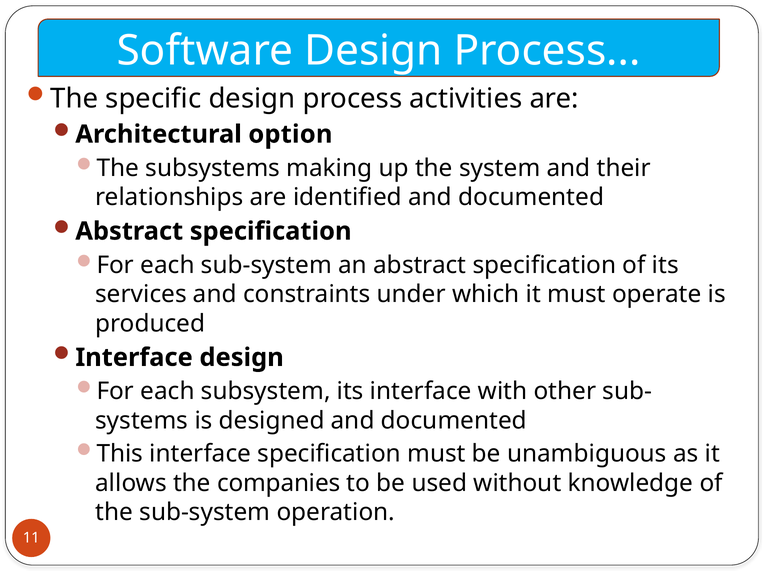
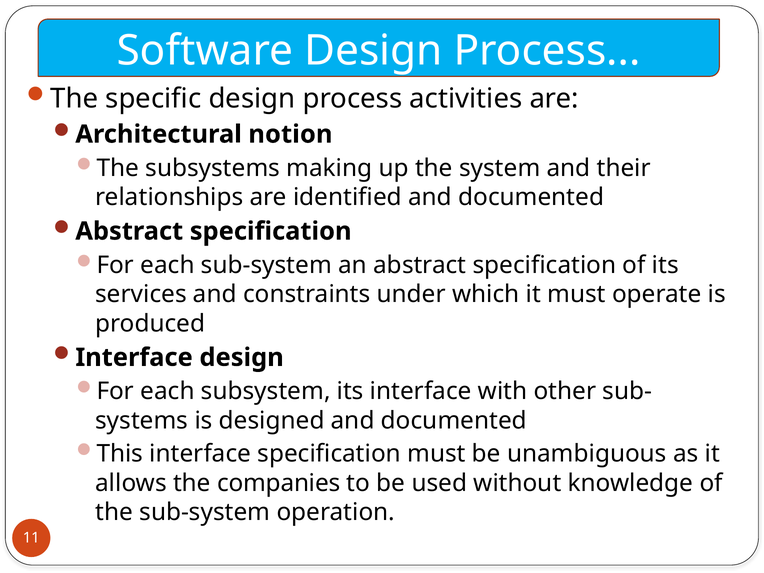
option: option -> notion (290, 134)
